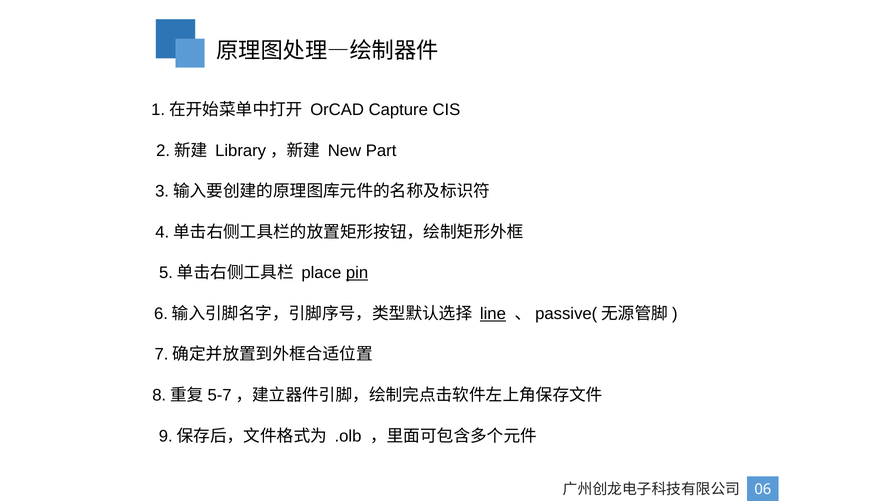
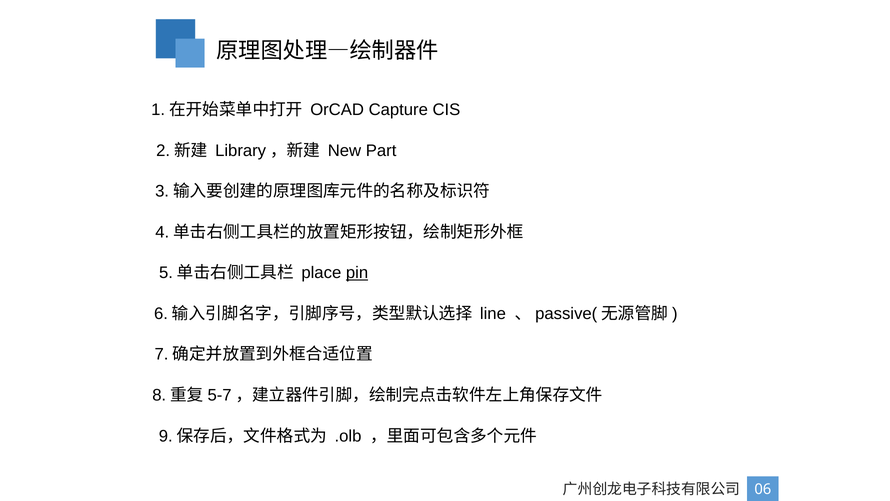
line underline: present -> none (493, 313)
